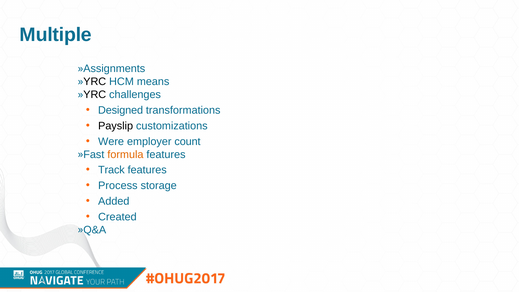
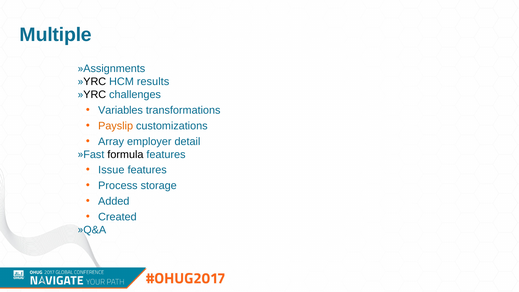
means: means -> results (153, 82)
Designed: Designed -> Variables (121, 110)
Payslip colour: black -> orange (116, 126)
Were: Were -> Array (111, 141)
count: count -> detail (187, 141)
formula colour: orange -> black (125, 154)
Track: Track -> Issue (111, 170)
